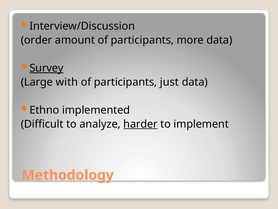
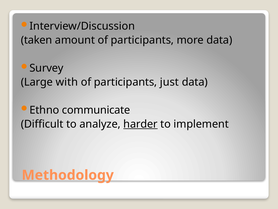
order: order -> taken (37, 40)
Survey underline: present -> none (46, 68)
implemented: implemented -> communicate (96, 110)
